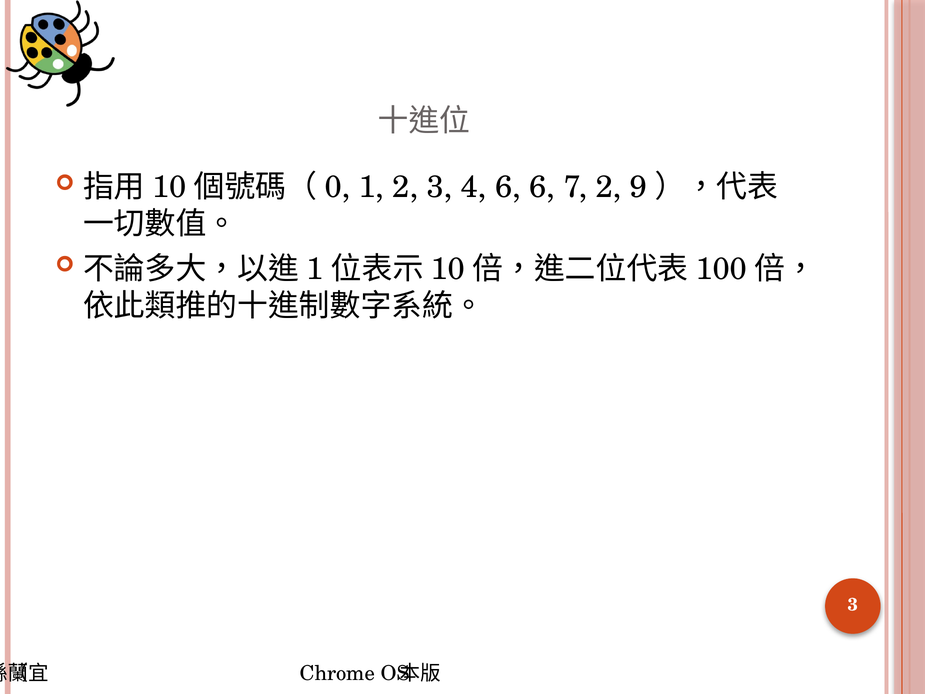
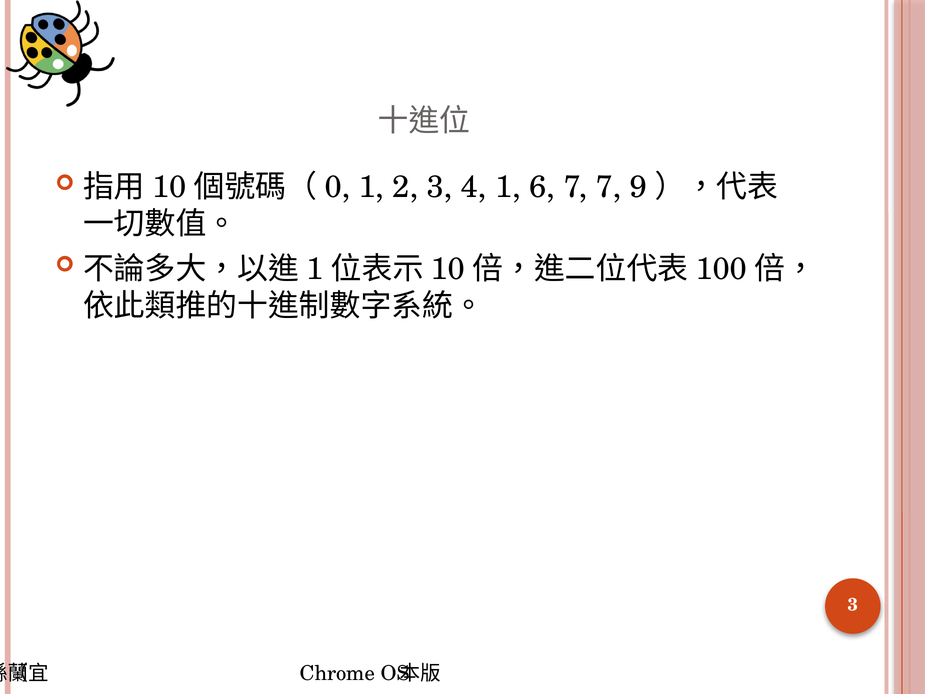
4 6: 6 -> 1 (508, 187)
7 2: 2 -> 7 (609, 187)
